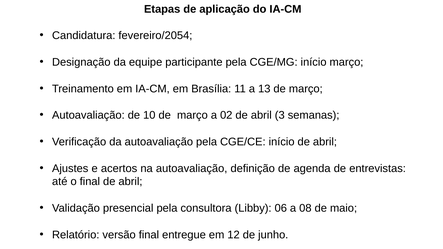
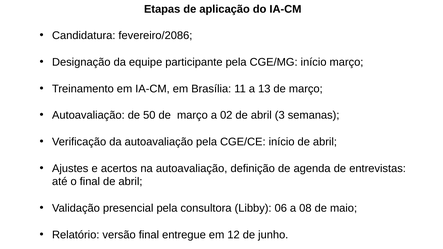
fevereiro/2054: fevereiro/2054 -> fevereiro/2086 (155, 36)
10: 10 -> 50 (149, 115)
